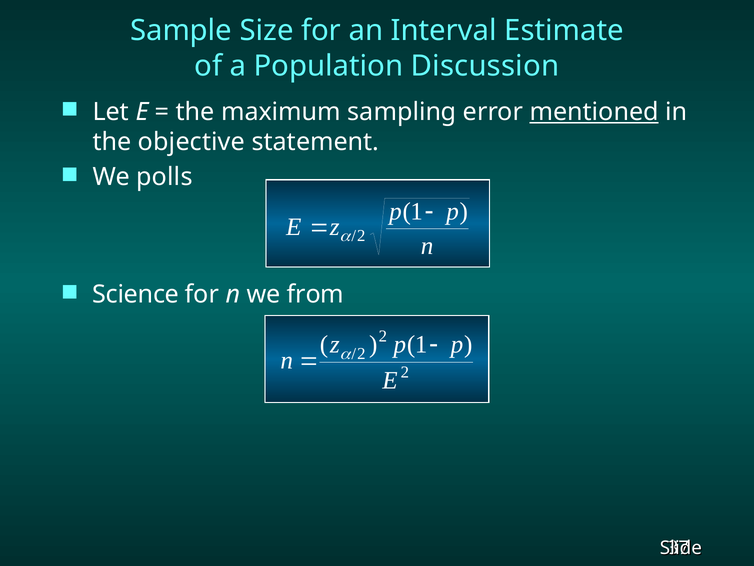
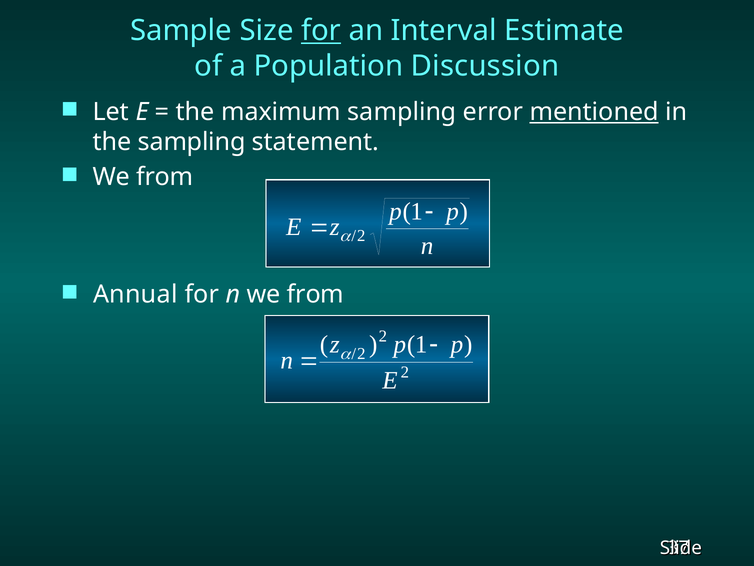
for underline: none -> present (321, 31)
the objective: objective -> sampling (192, 142)
polls: polls -> from (165, 177)
Science: Science -> Annual (135, 294)
